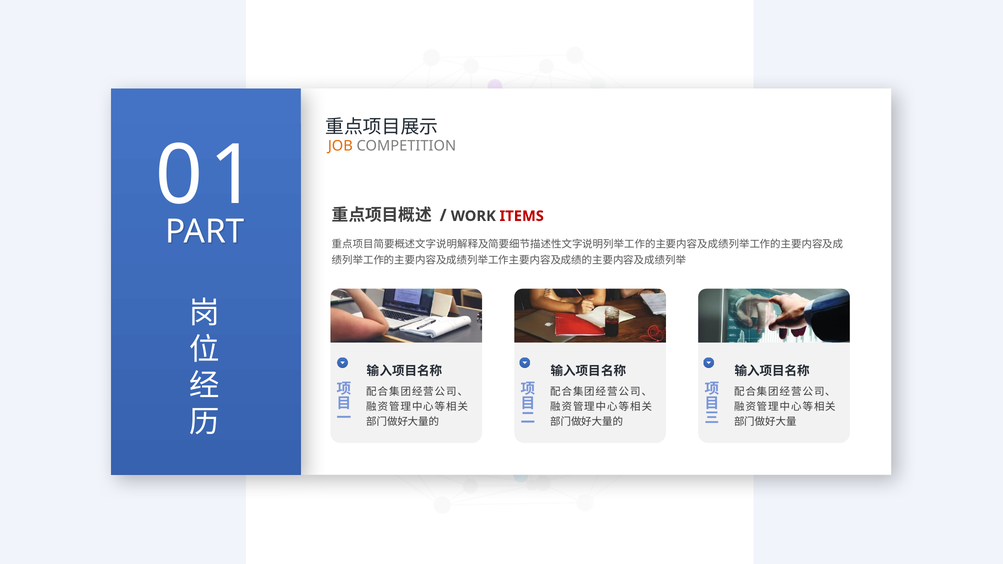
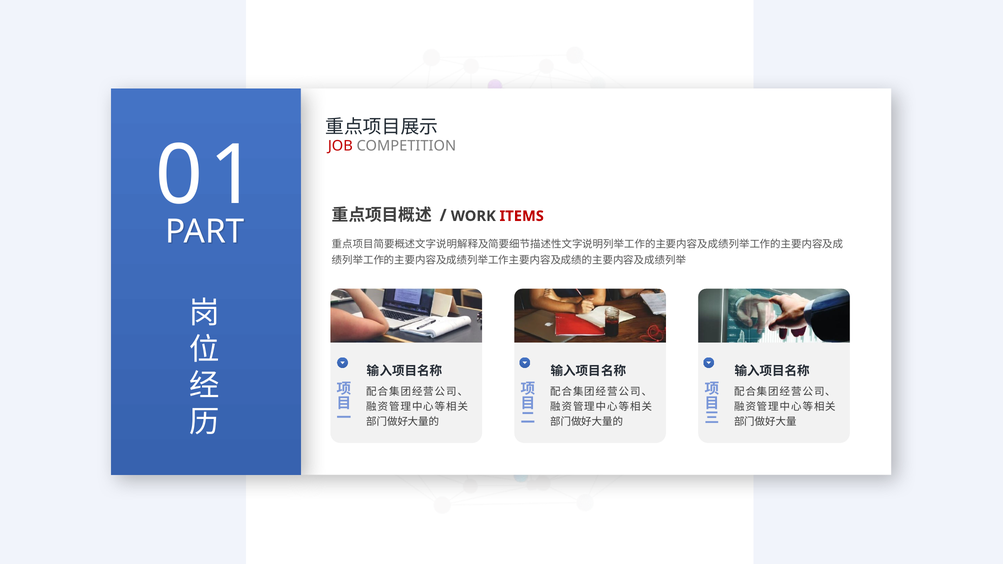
JOB colour: orange -> red (340, 146)
